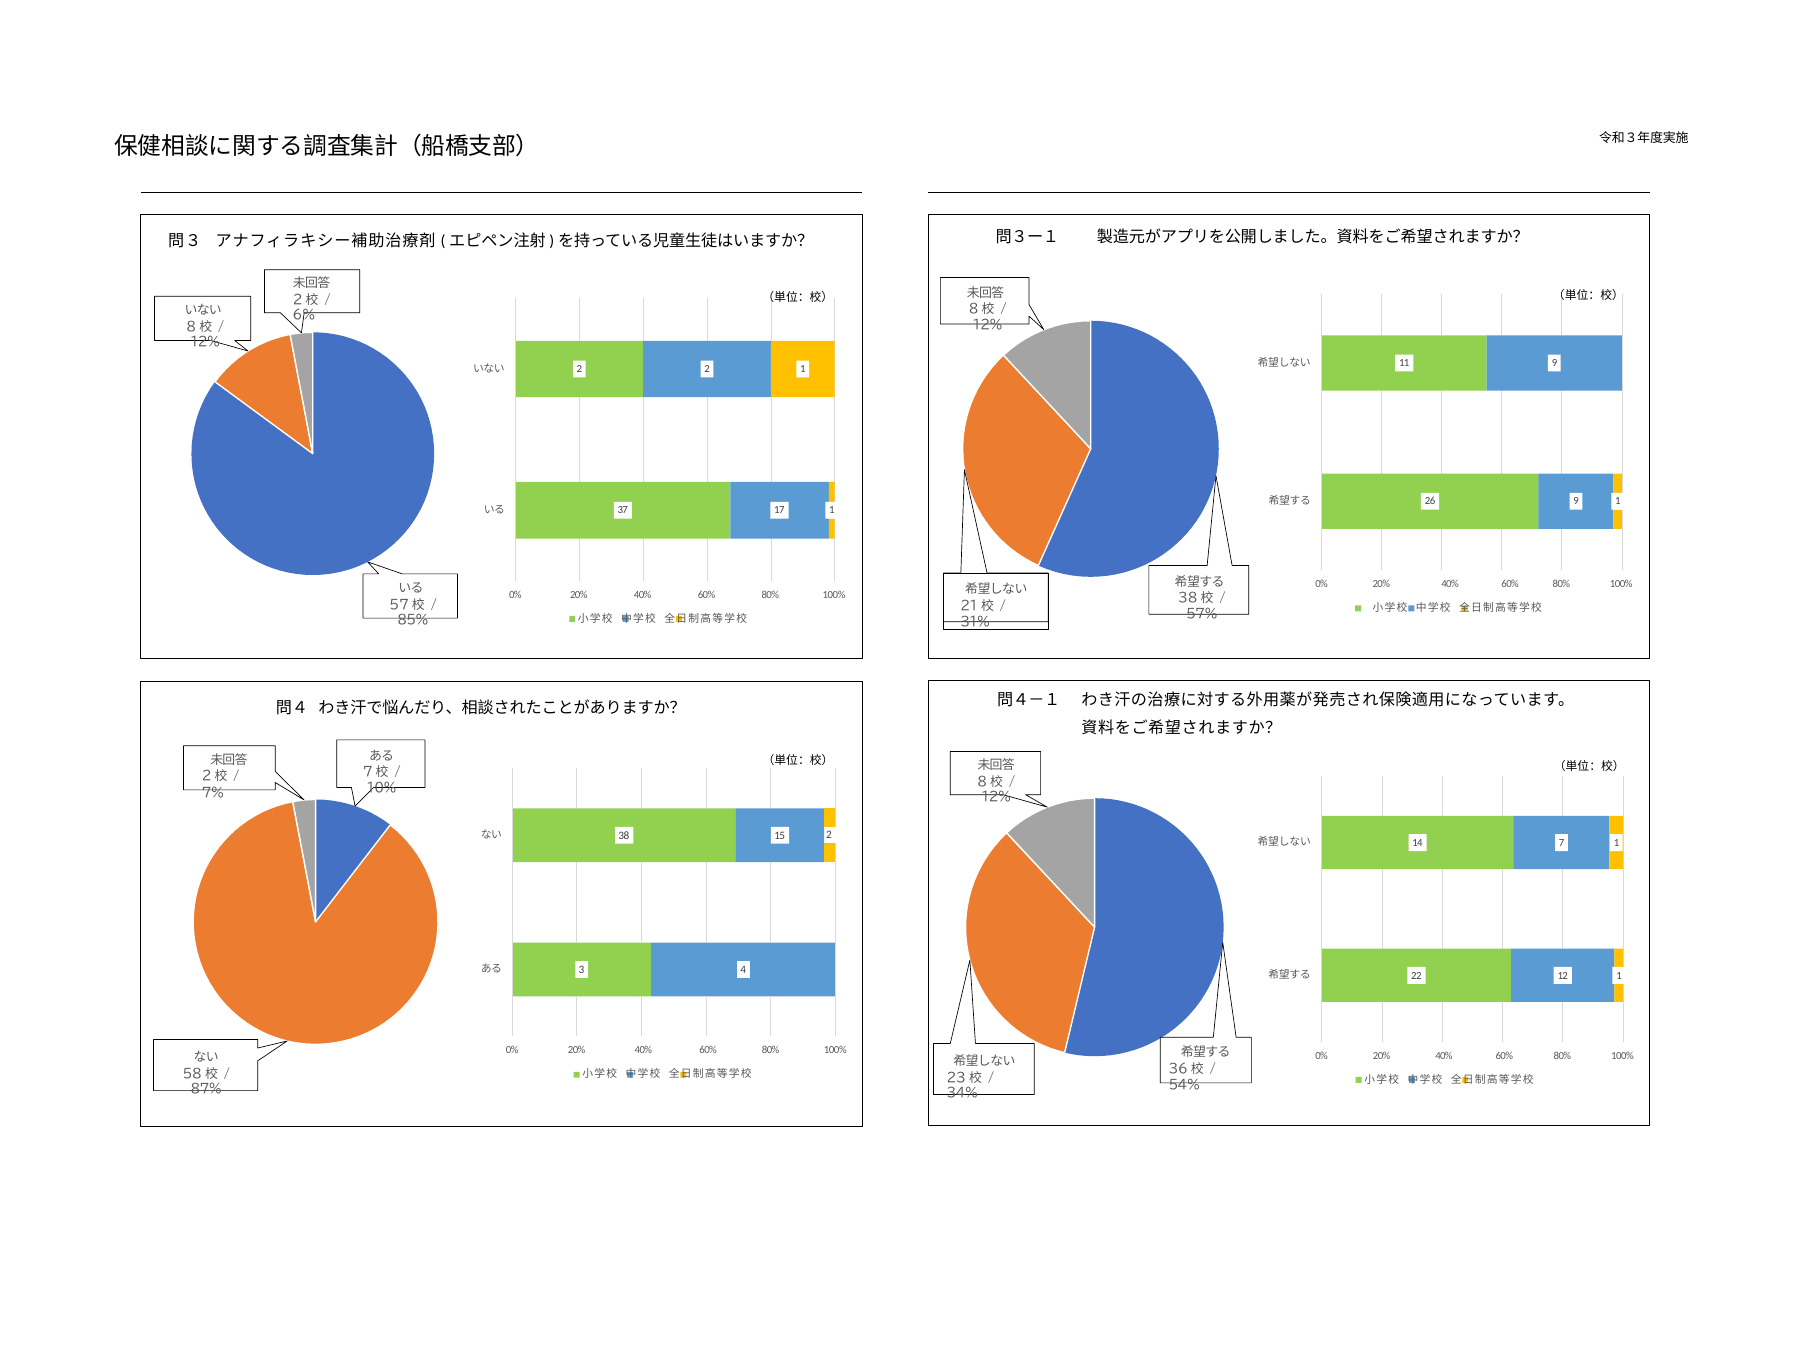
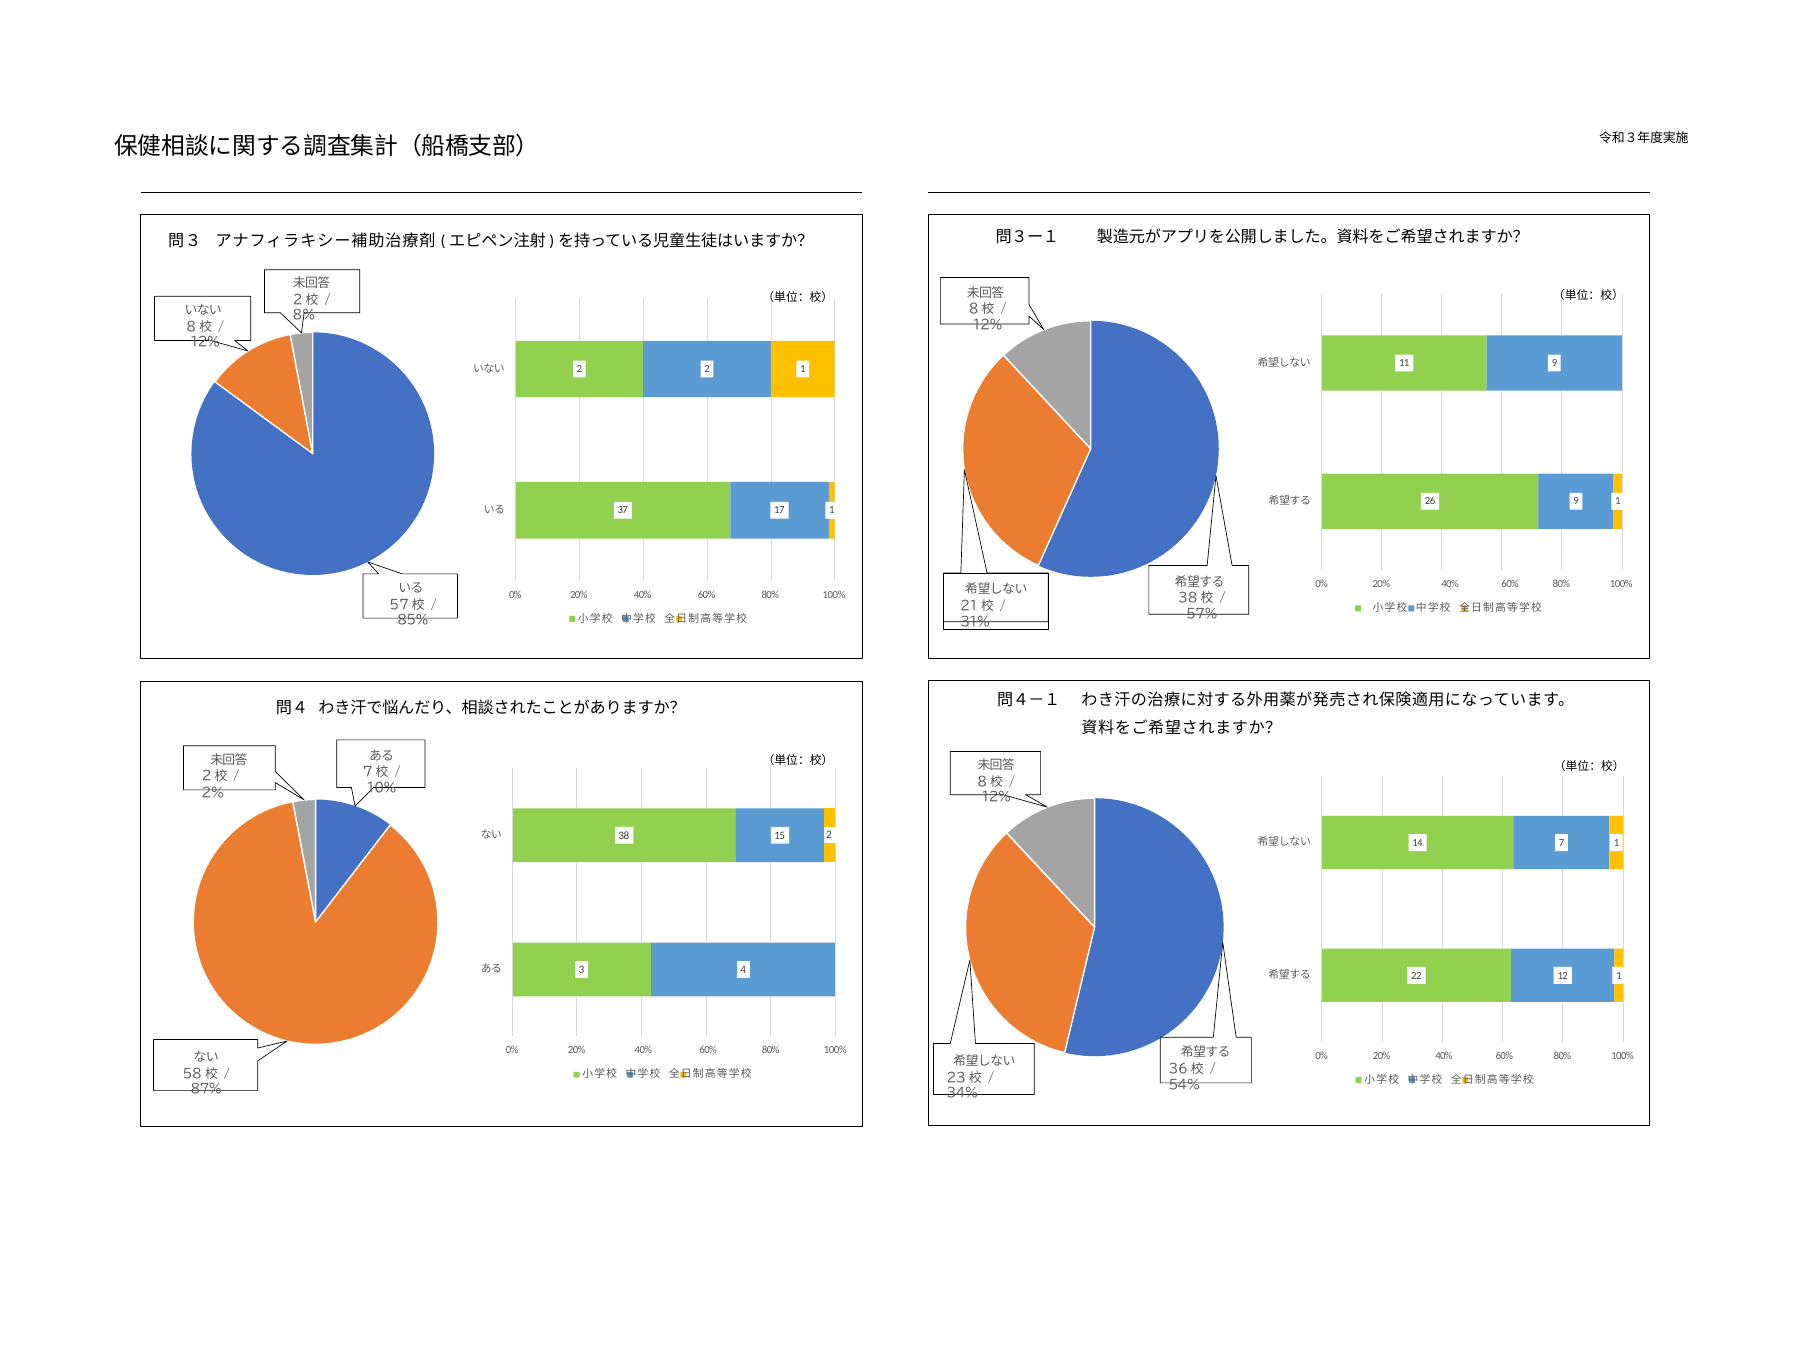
6%: 6% -> 8% (304, 316)
7%: 7% -> 2% (213, 793)
